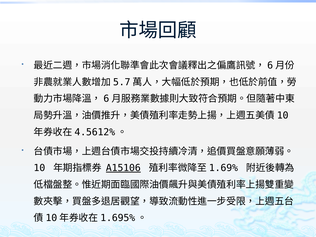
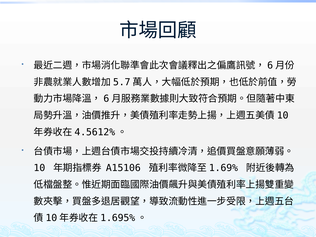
A15106 underline: present -> none (123, 168)
